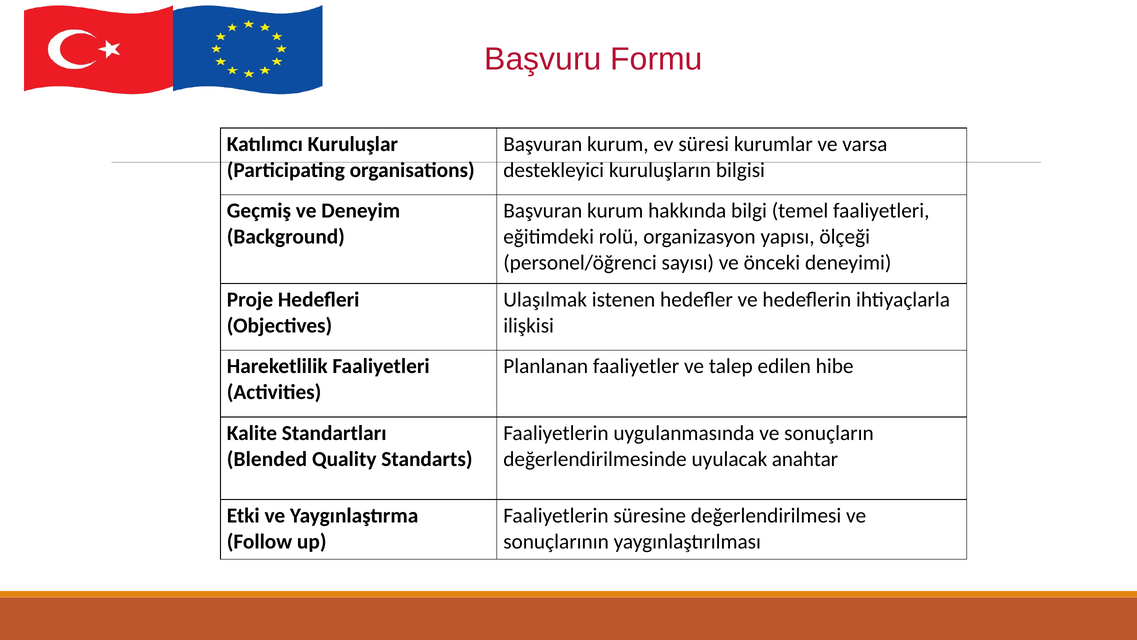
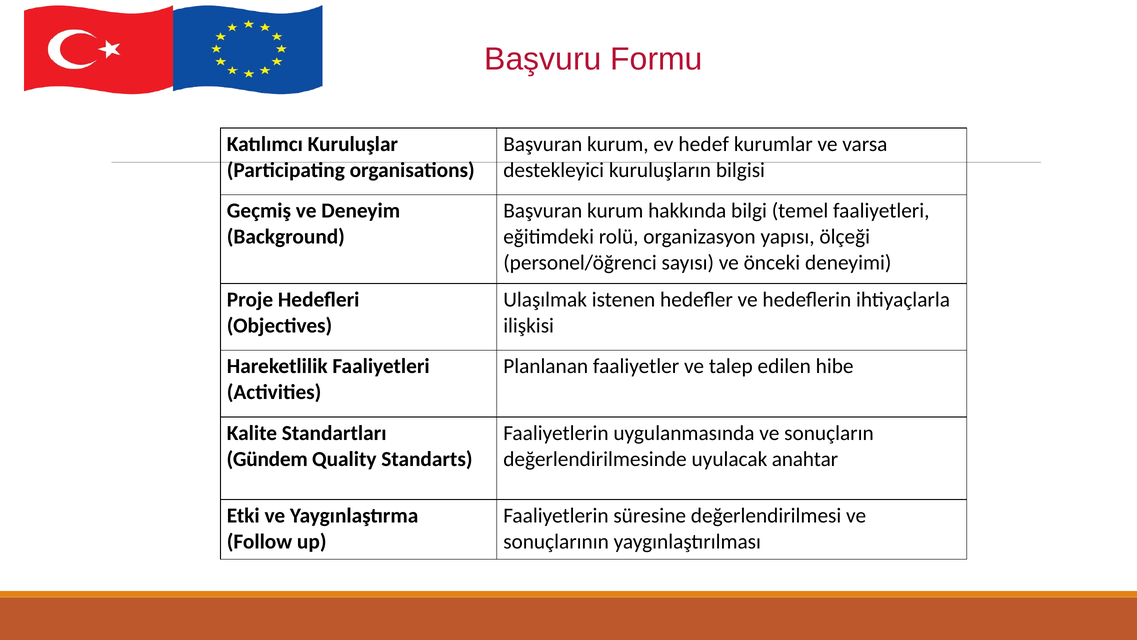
süresi: süresi -> hedef (704, 144)
Blended: Blended -> Gündem (267, 459)
